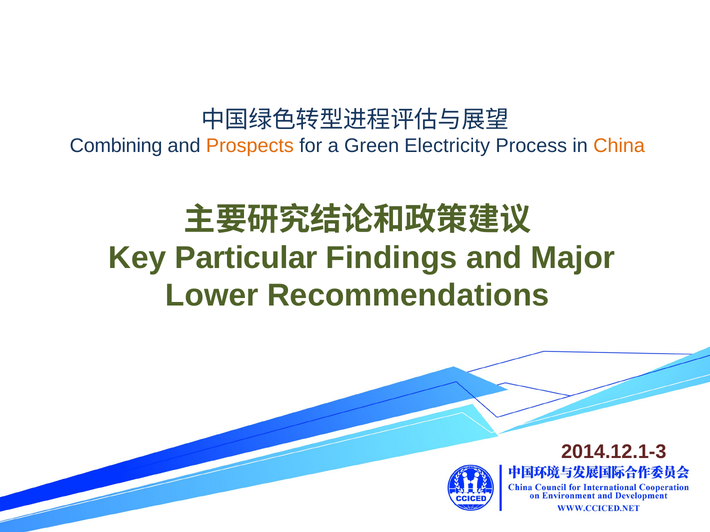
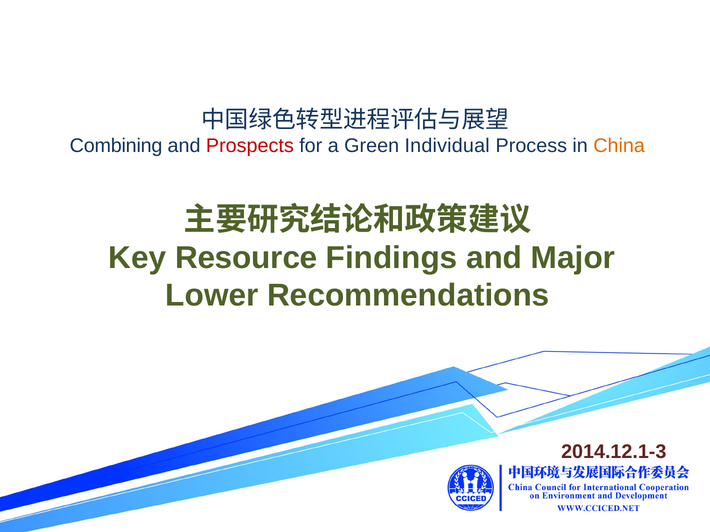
Prospects colour: orange -> red (250, 146)
Electricity: Electricity -> Individual (447, 146)
Particular: Particular -> Resource (246, 258)
